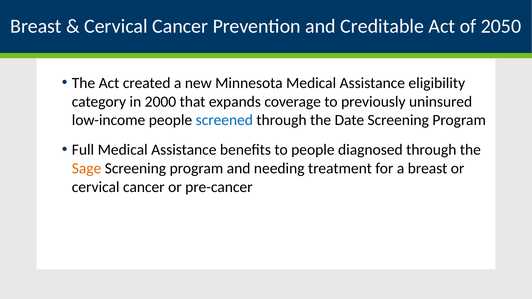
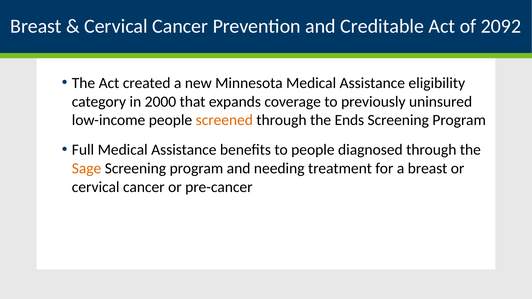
2050: 2050 -> 2092 (501, 26)
screened colour: blue -> orange (224, 120)
Date: Date -> Ends (349, 120)
